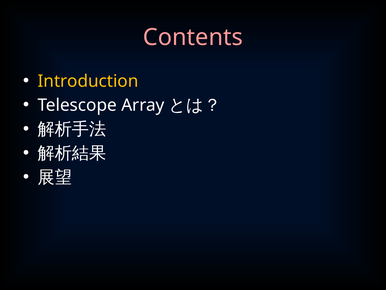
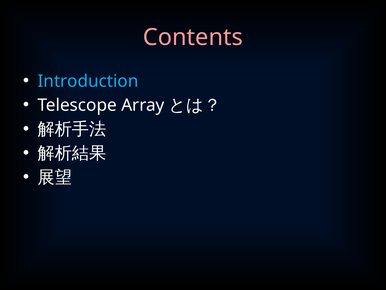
Introduction colour: yellow -> light blue (88, 81)
